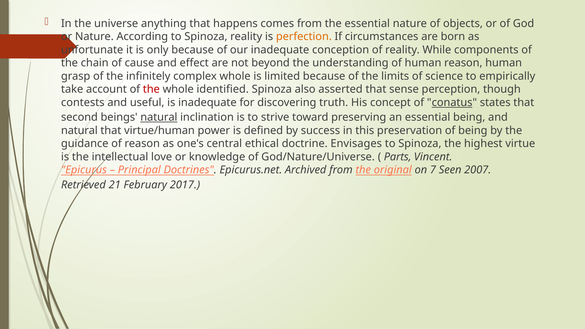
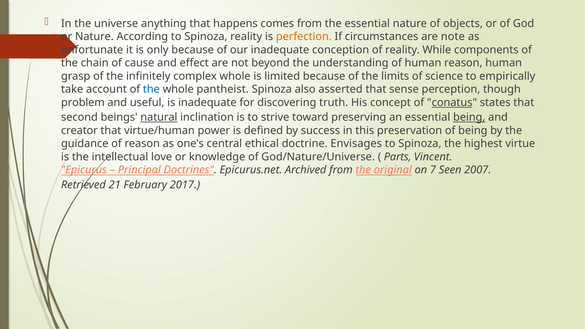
born: born -> note (453, 37)
the colour: red -> blue (151, 89)
identified: identified -> pantheist (223, 89)
contests: contests -> problem (83, 102)
being underline: none -> present (469, 117)
natural: natural -> creator (79, 131)
